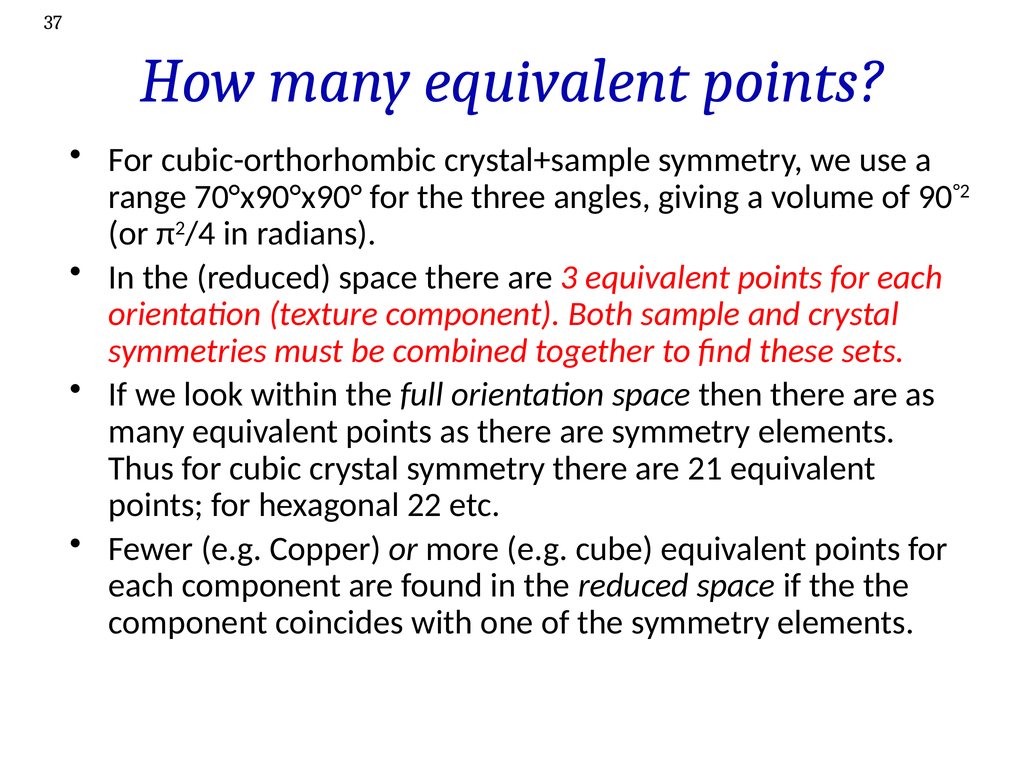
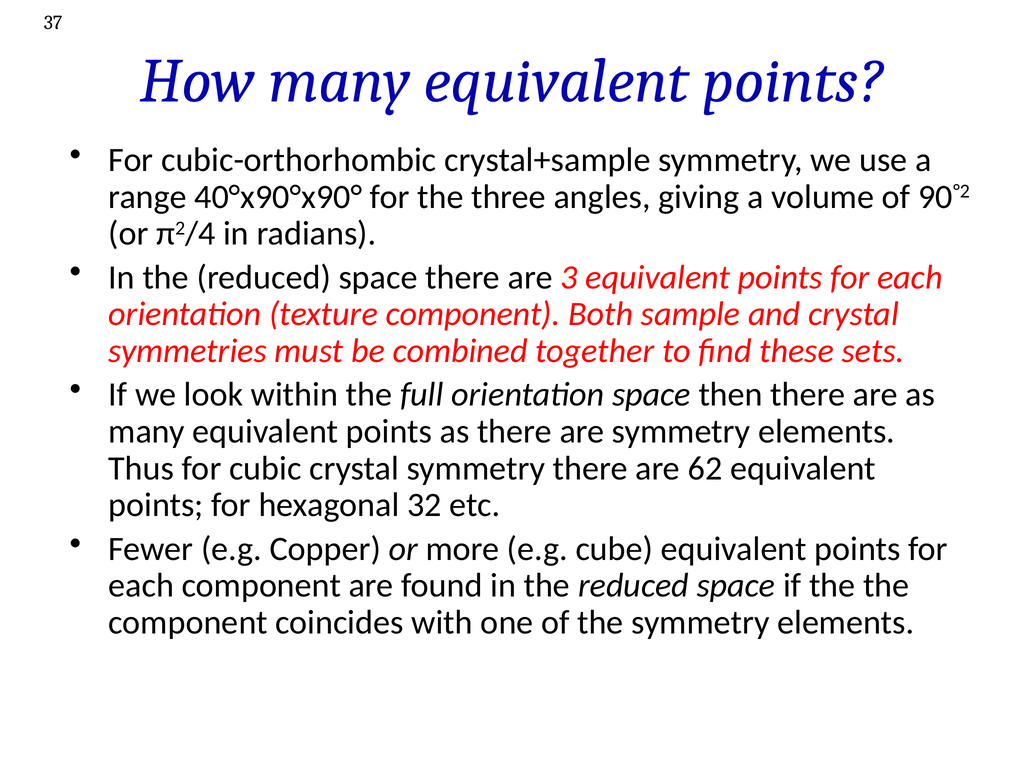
70°x90°x90°: 70°x90°x90° -> 40°x90°x90° (278, 197)
21: 21 -> 62 (705, 468)
22: 22 -> 32 (424, 505)
